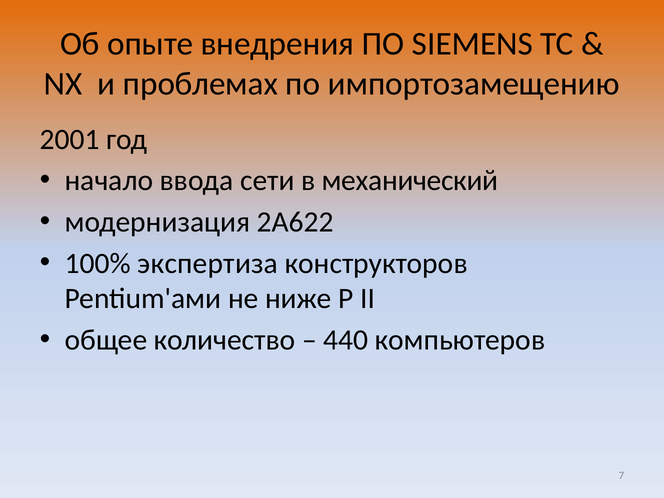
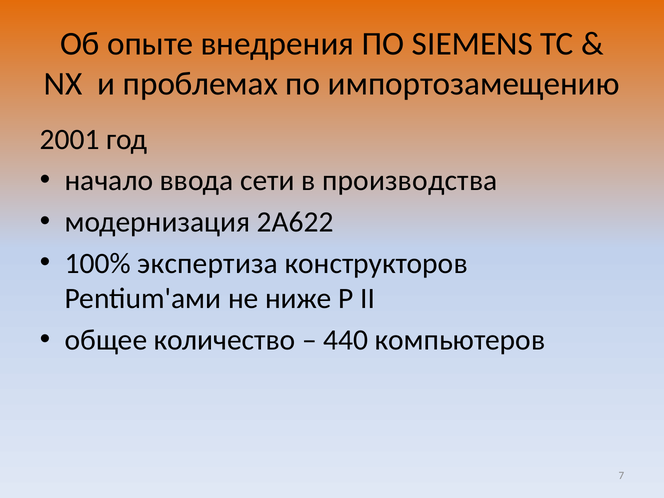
механический: механический -> производства (410, 181)
